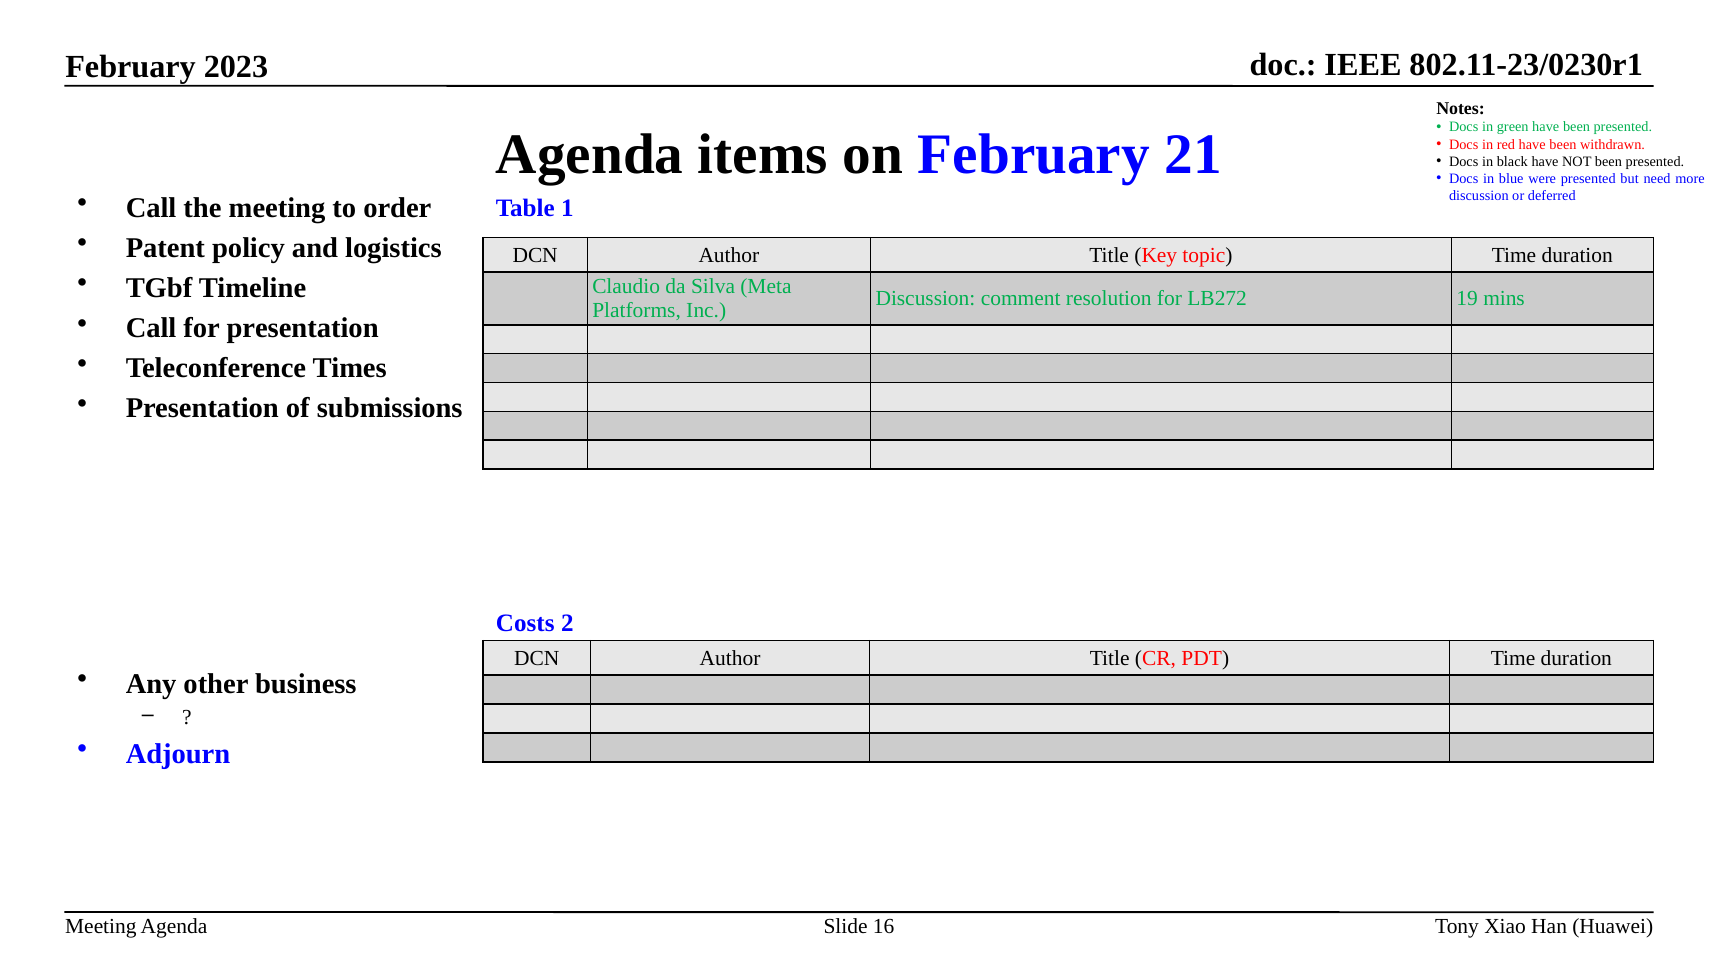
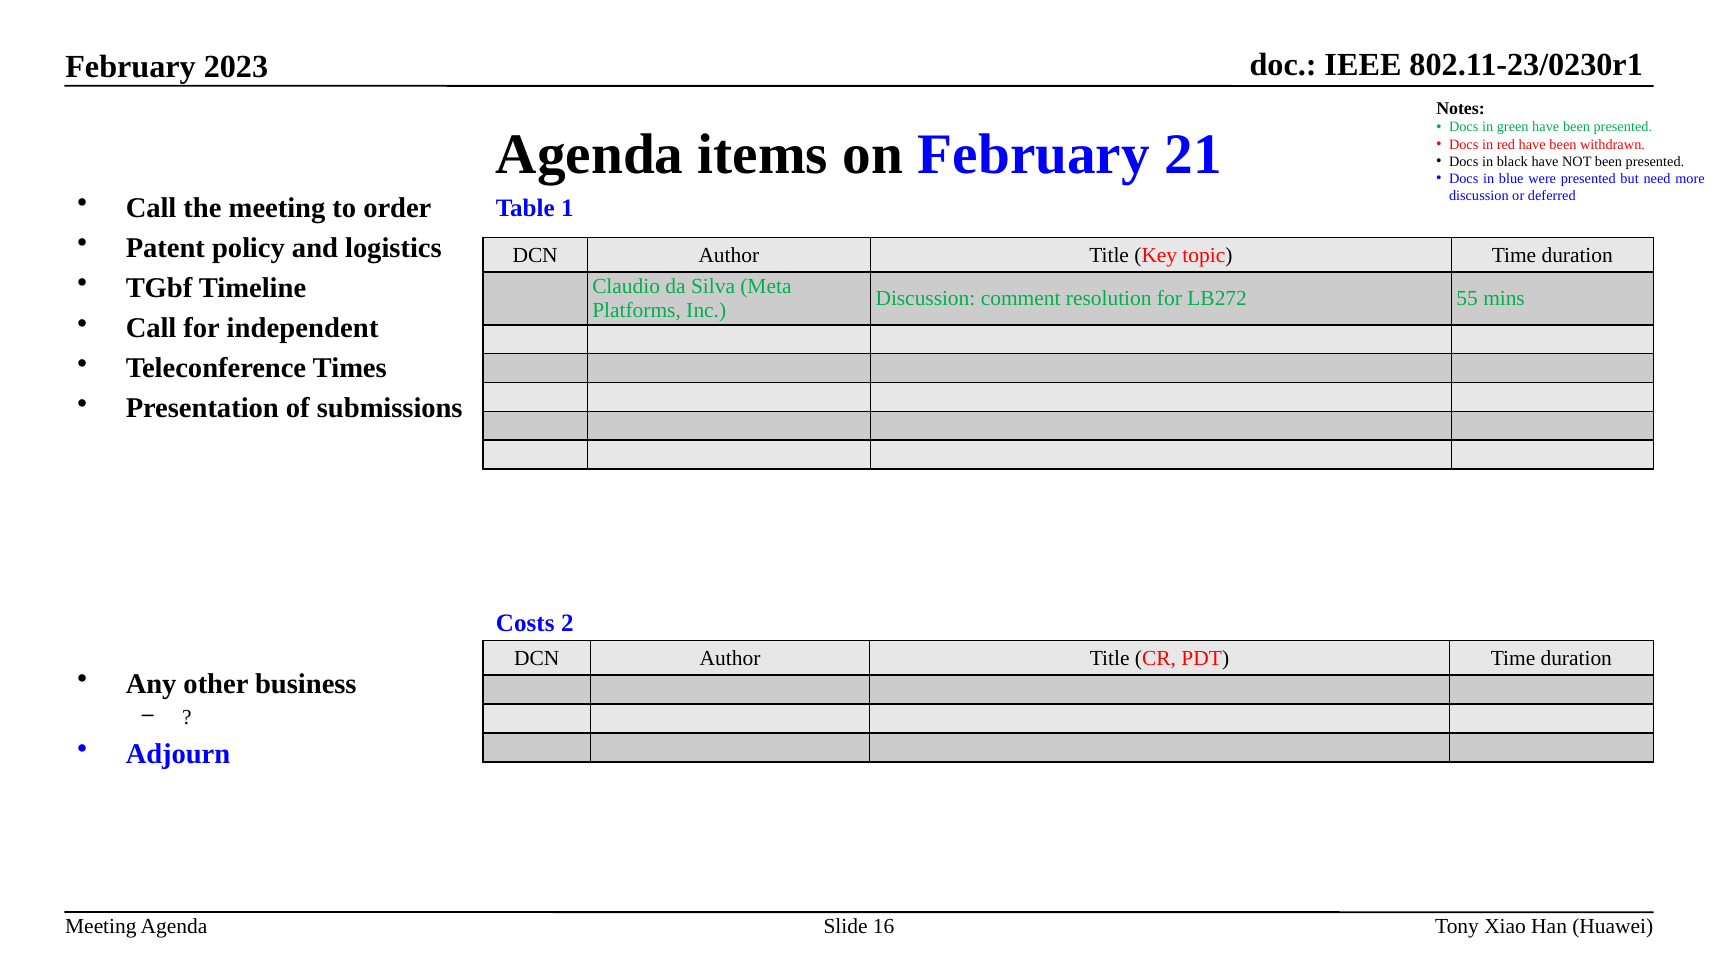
19: 19 -> 55 (1467, 299)
for presentation: presentation -> independent (303, 328)
